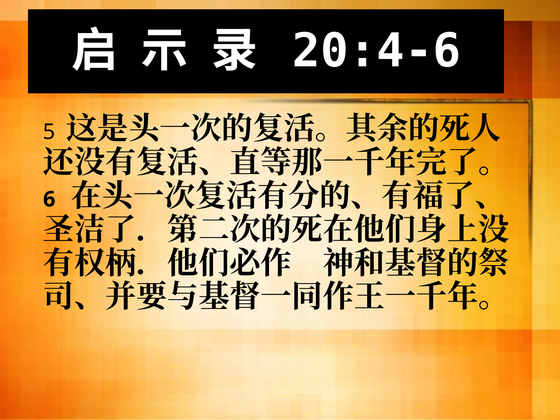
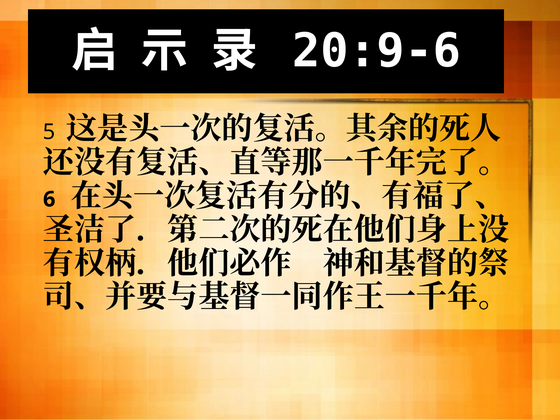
20:4-6: 20:4-6 -> 20:9-6 (377, 51)
